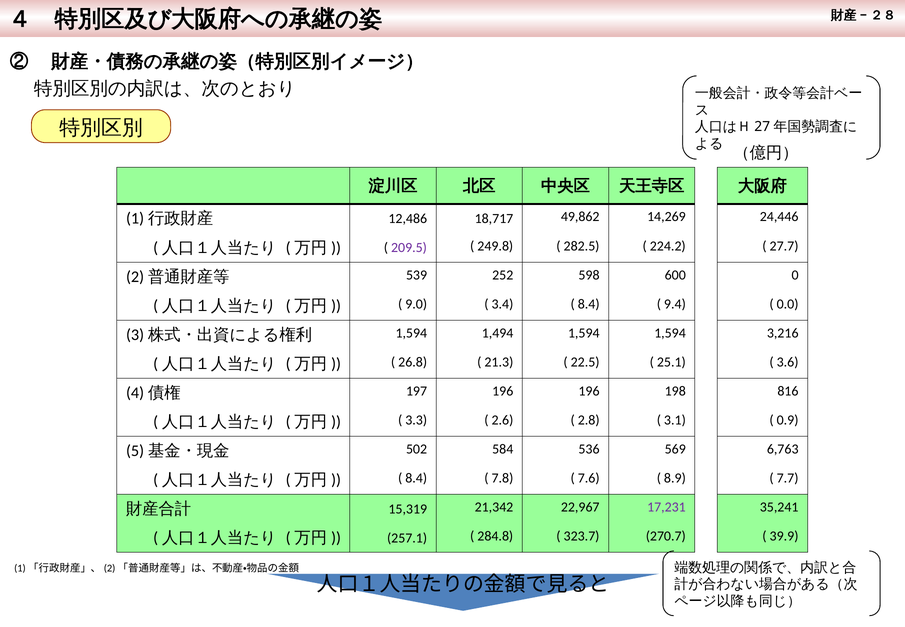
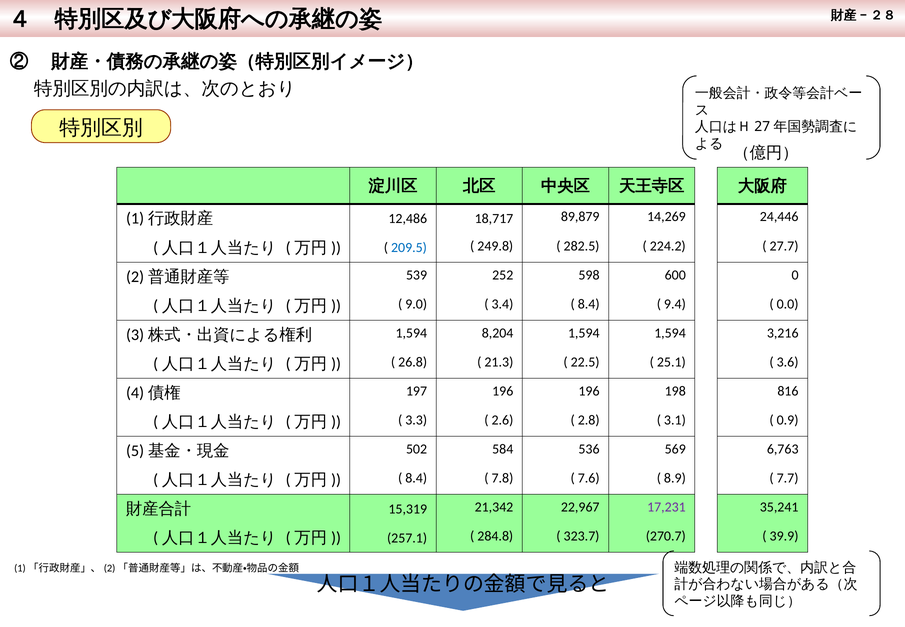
49,862: 49,862 -> 89,879 (580, 217)
209.5 colour: purple -> blue (409, 248)
1,494: 1,494 -> 8,204 (498, 333)
